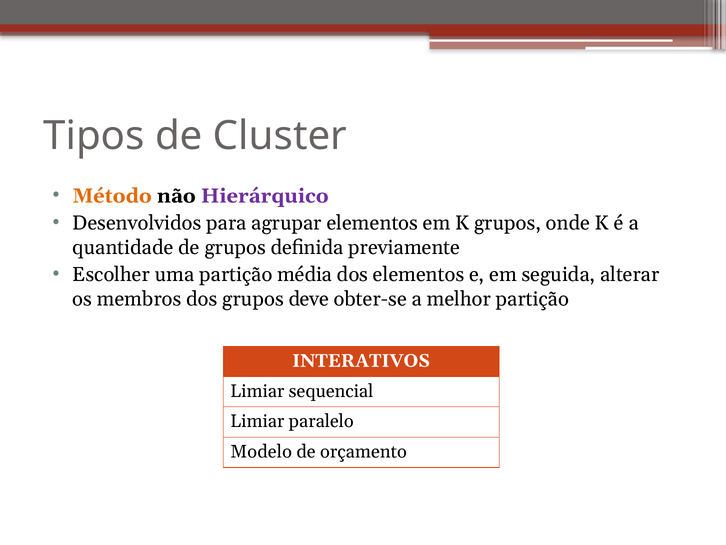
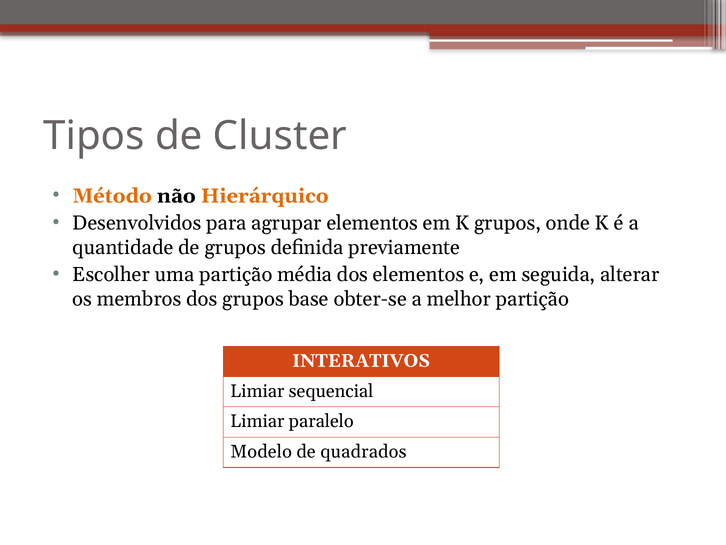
Hierárquico colour: purple -> orange (265, 196)
deve: deve -> base (309, 299)
orçamento: orçamento -> quadrados (363, 451)
